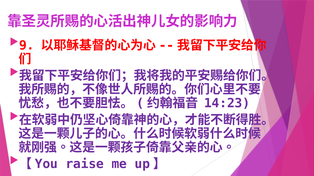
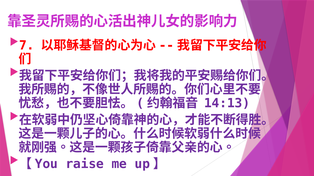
9: 9 -> 7 (27, 46)
14:23: 14:23 -> 14:13 (227, 104)
